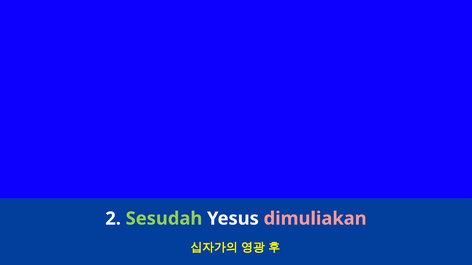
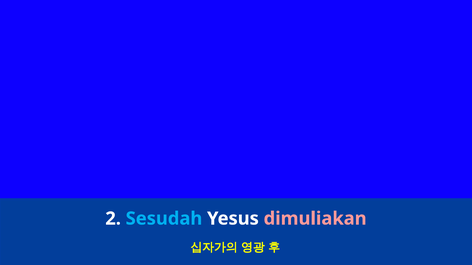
Sesudah colour: light green -> light blue (164, 219)
